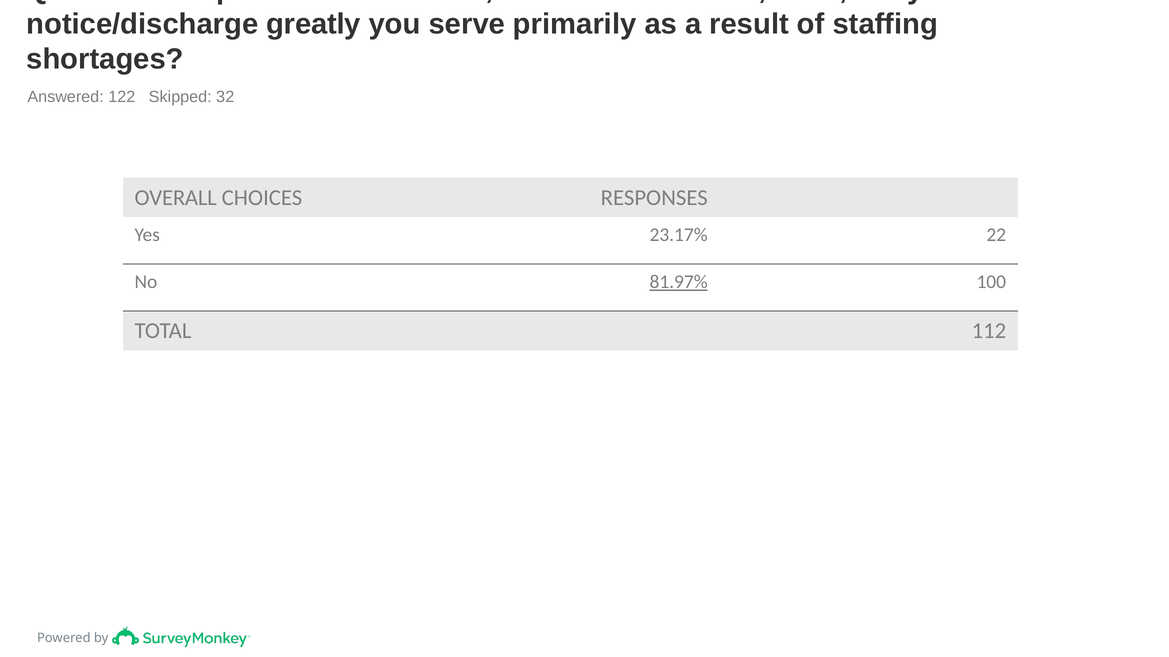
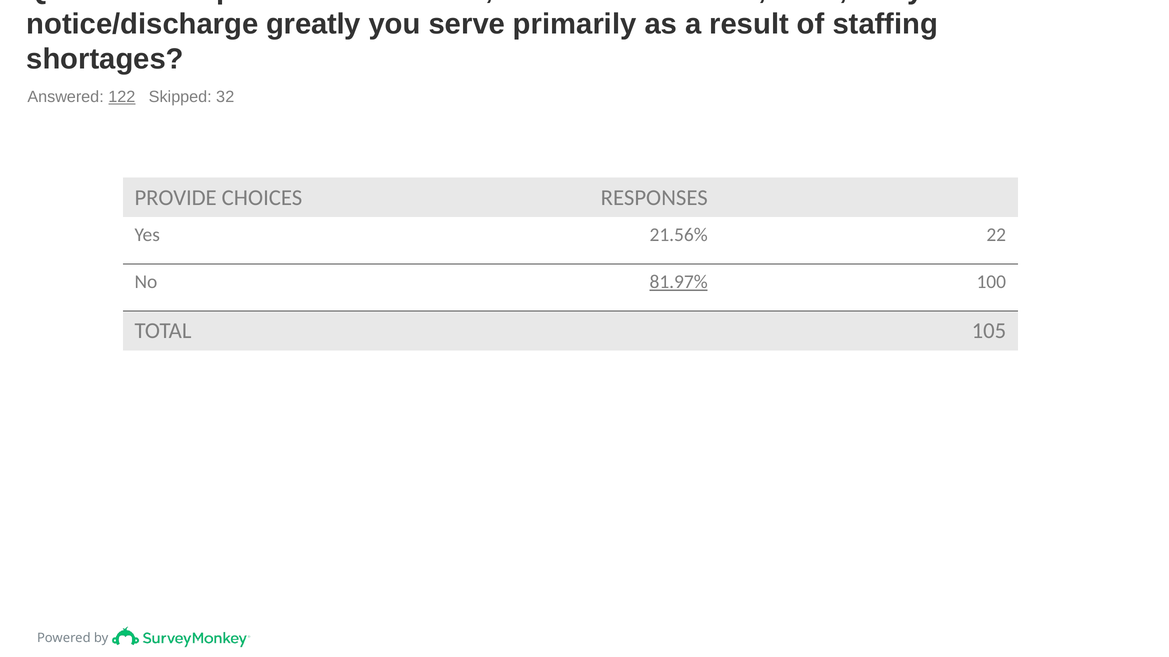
122 underline: none -> present (122, 97)
OVERALL: OVERALL -> PROVIDE (176, 198)
23.17%: 23.17% -> 21.56% (679, 235)
112: 112 -> 105 (989, 331)
